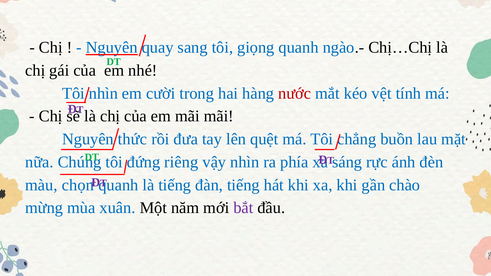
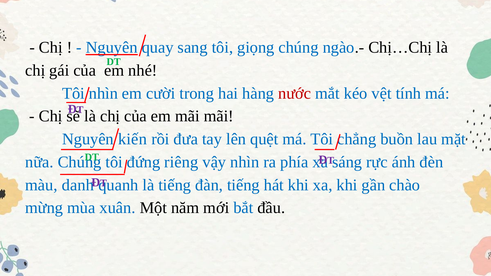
giọng quanh: quanh -> chúng (299, 48)
thức: thức -> kiến (133, 139)
chọn: chọn -> danh (78, 185)
bắt colour: purple -> blue (243, 208)
